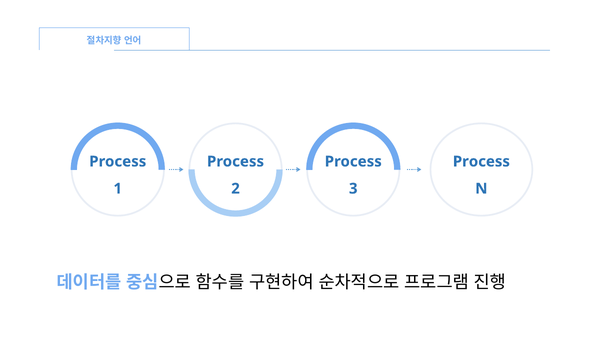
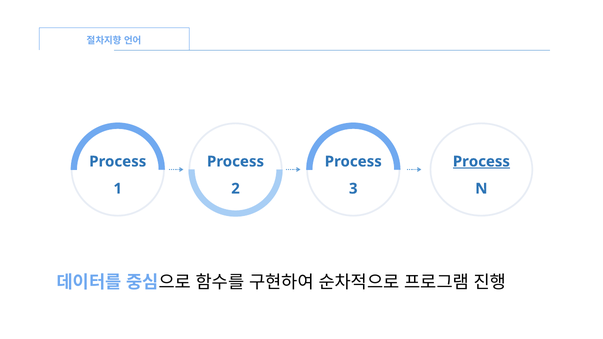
Process underline: none -> present (481, 162)
